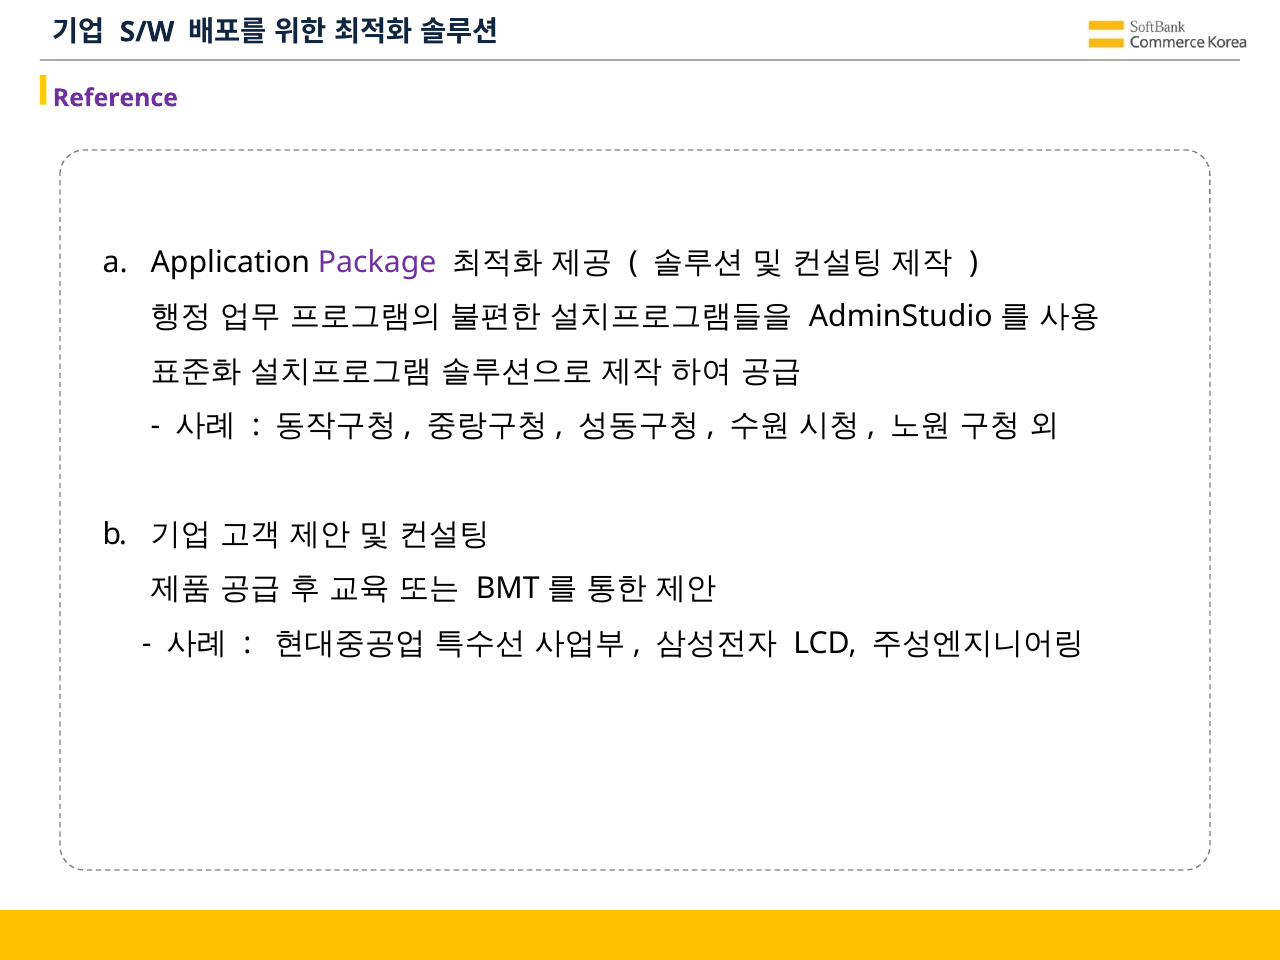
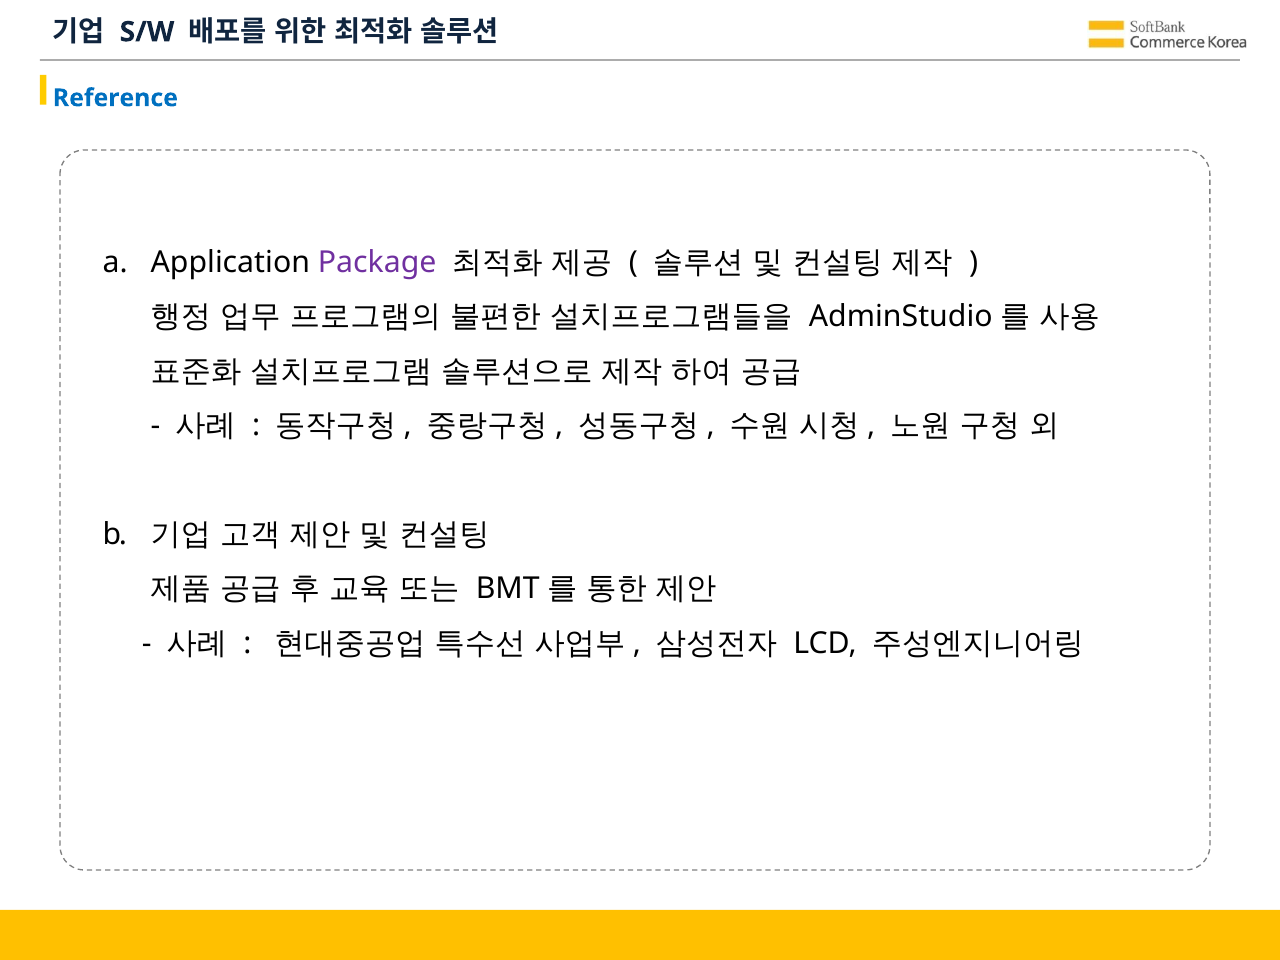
Reference colour: purple -> blue (115, 98)
